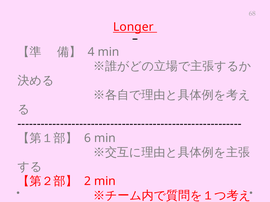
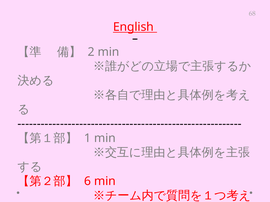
Longer: Longer -> English (133, 27)
4: 4 -> 2 (91, 52)
6: 6 -> 1 (88, 138)
2: 2 -> 6 (88, 182)
